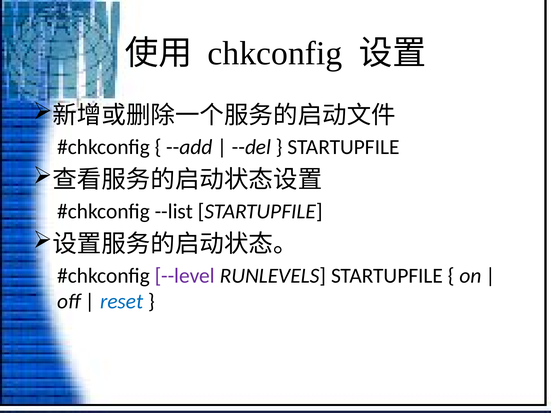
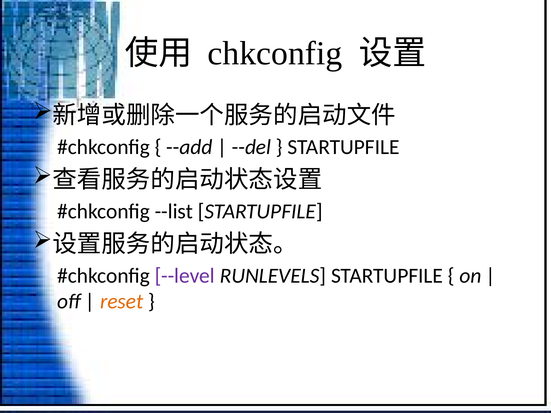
reset colour: blue -> orange (122, 302)
